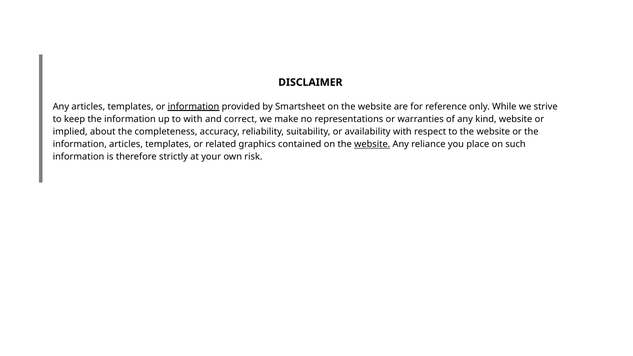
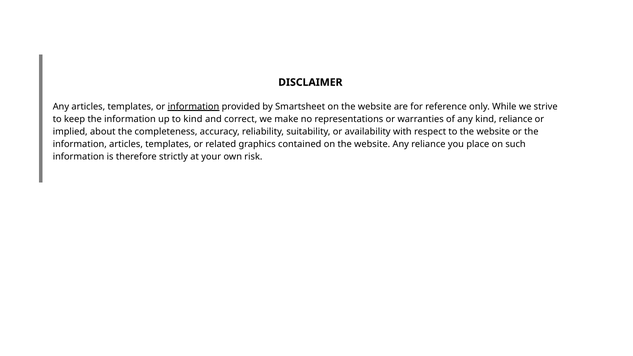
to with: with -> kind (193, 119)
kind website: website -> reliance (516, 119)
website underline: present -> none (372, 144)
